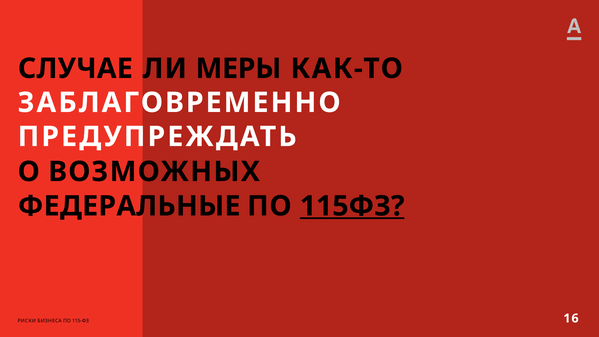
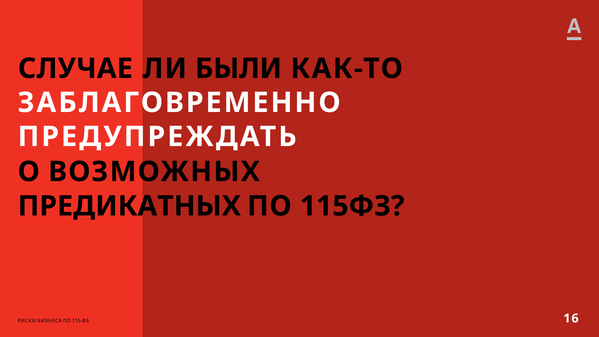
МЕРЫ: МЕРЫ -> БЫЛИ (238, 69)
ФЕДЕРАЛЬНЫЕ: ФЕДЕРАЛЬНЫЕ -> ПРЕДИКАТНЫХ (129, 206)
115ФЗ underline: present -> none (352, 206)
